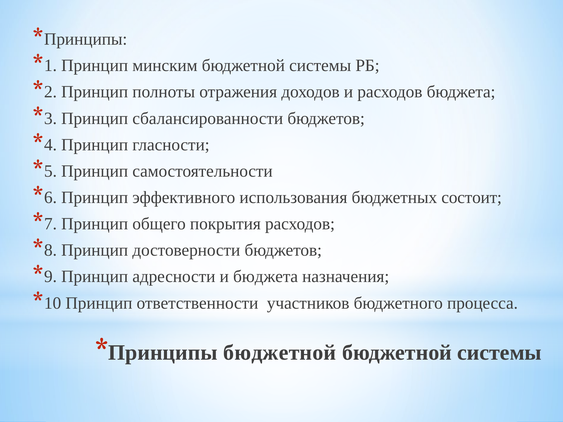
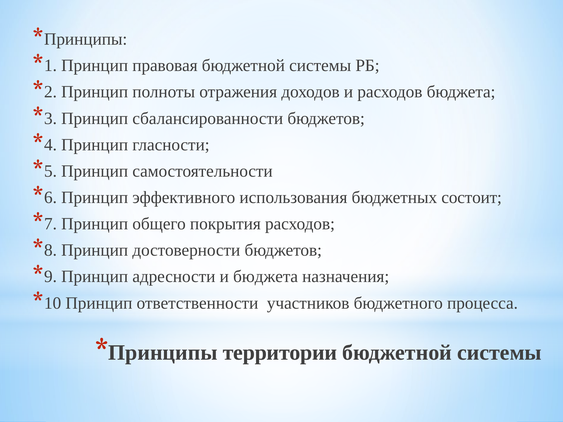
минским: минским -> правовая (165, 66)
бюджетной: бюджетной -> территории (280, 353)
